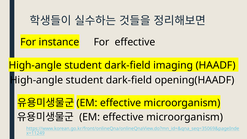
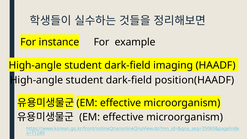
For effective: effective -> example (135, 42)
opening(HAADF: opening(HAADF -> position(HAADF (194, 80)
